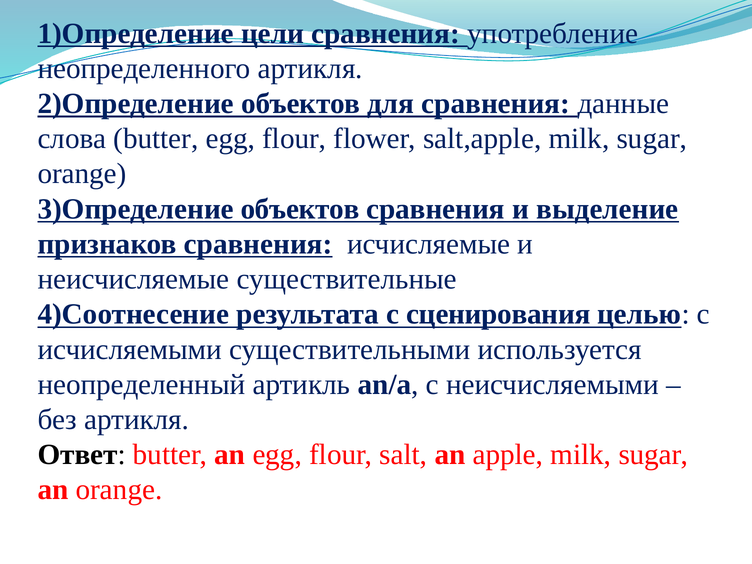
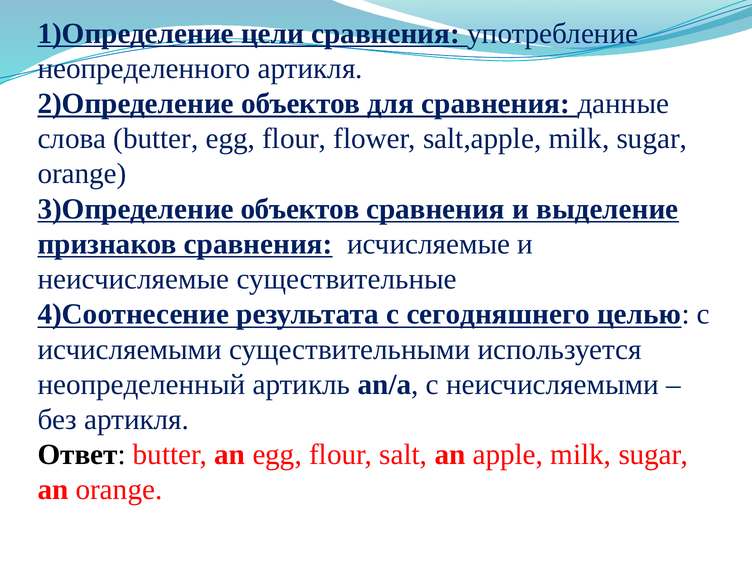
сценирования: сценирования -> сегодняшнего (498, 314)
